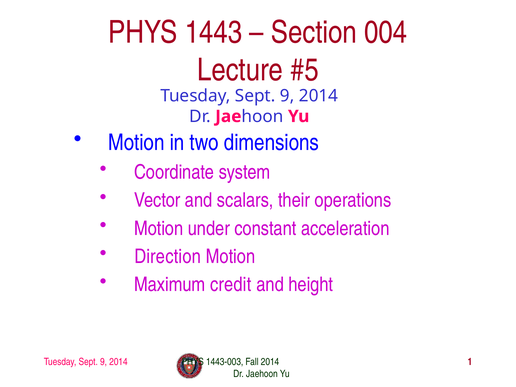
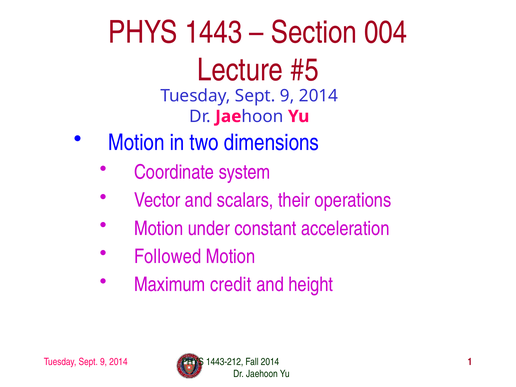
Direction: Direction -> Followed (168, 257)
1443-003: 1443-003 -> 1443-212 (225, 362)
